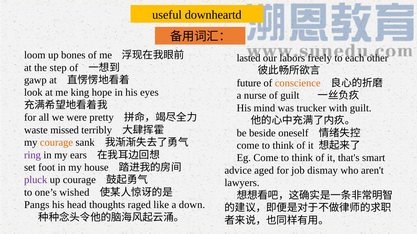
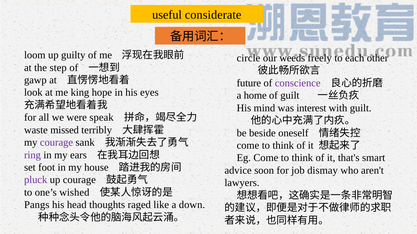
downheartd: downheartd -> considerate (213, 15)
bones: bones -> guilty (73, 55)
lasted: lasted -> circle (248, 58)
labors: labors -> weeds (292, 58)
conscience colour: orange -> purple (298, 83)
nurse: nurse -> home (255, 96)
trucker: trucker -> interest (311, 108)
pretty: pretty -> speak (102, 118)
courage colour: orange -> purple (56, 143)
aged: aged -> soon (264, 171)
